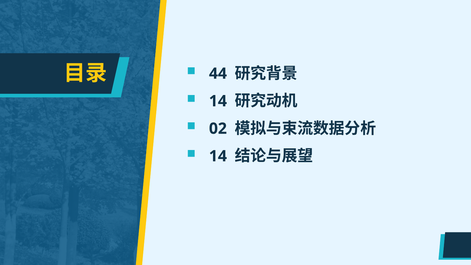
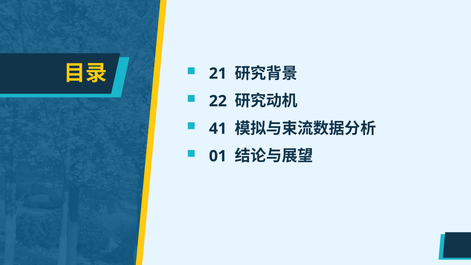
44: 44 -> 21 (218, 74)
14: 14 -> 22 (218, 101)
02: 02 -> 41 (218, 129)
14: 14 -> 01 (218, 156)
